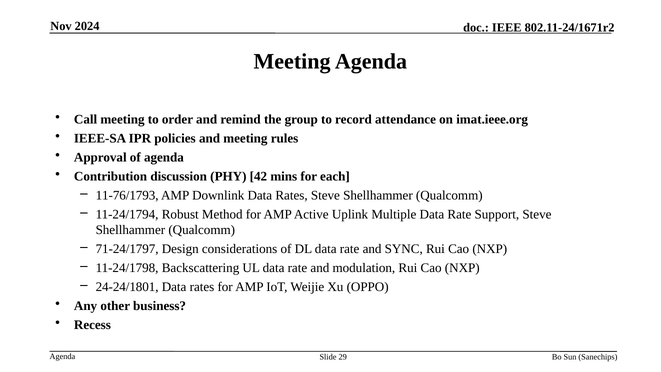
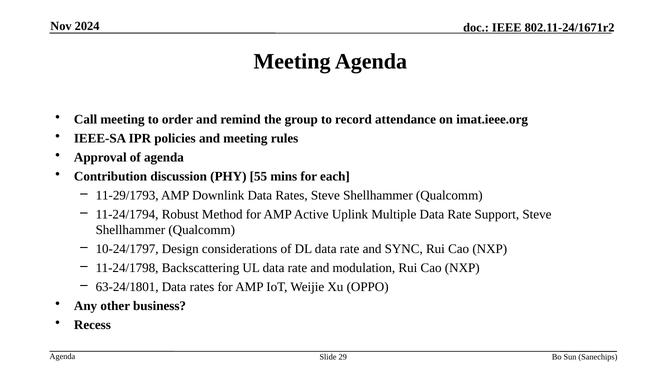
42: 42 -> 55 (258, 176)
11-76/1793: 11-76/1793 -> 11-29/1793 (127, 195)
71-24/1797: 71-24/1797 -> 10-24/1797 (127, 249)
24-24/1801: 24-24/1801 -> 63-24/1801 (127, 287)
